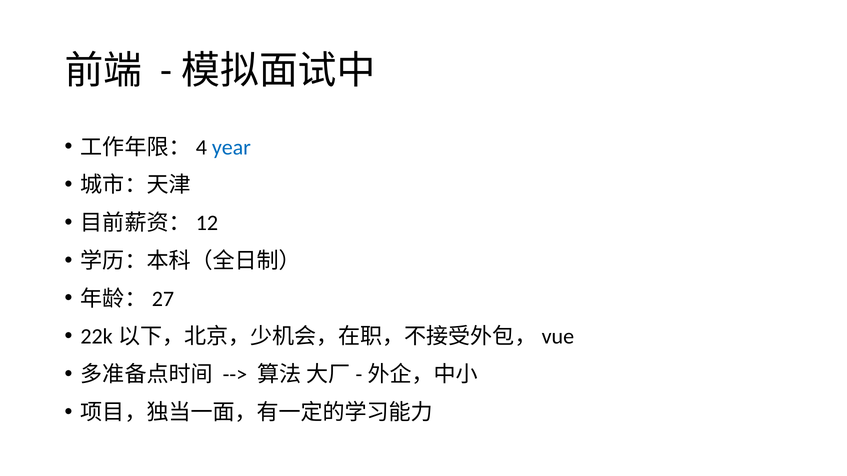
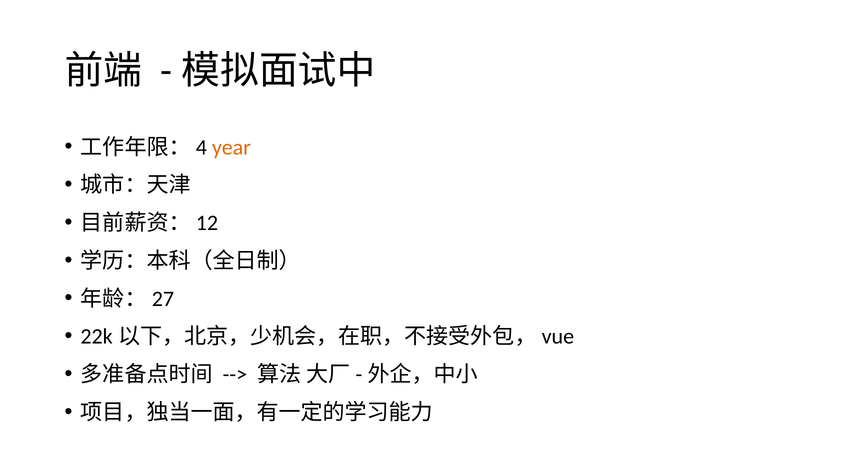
year colour: blue -> orange (231, 147)
